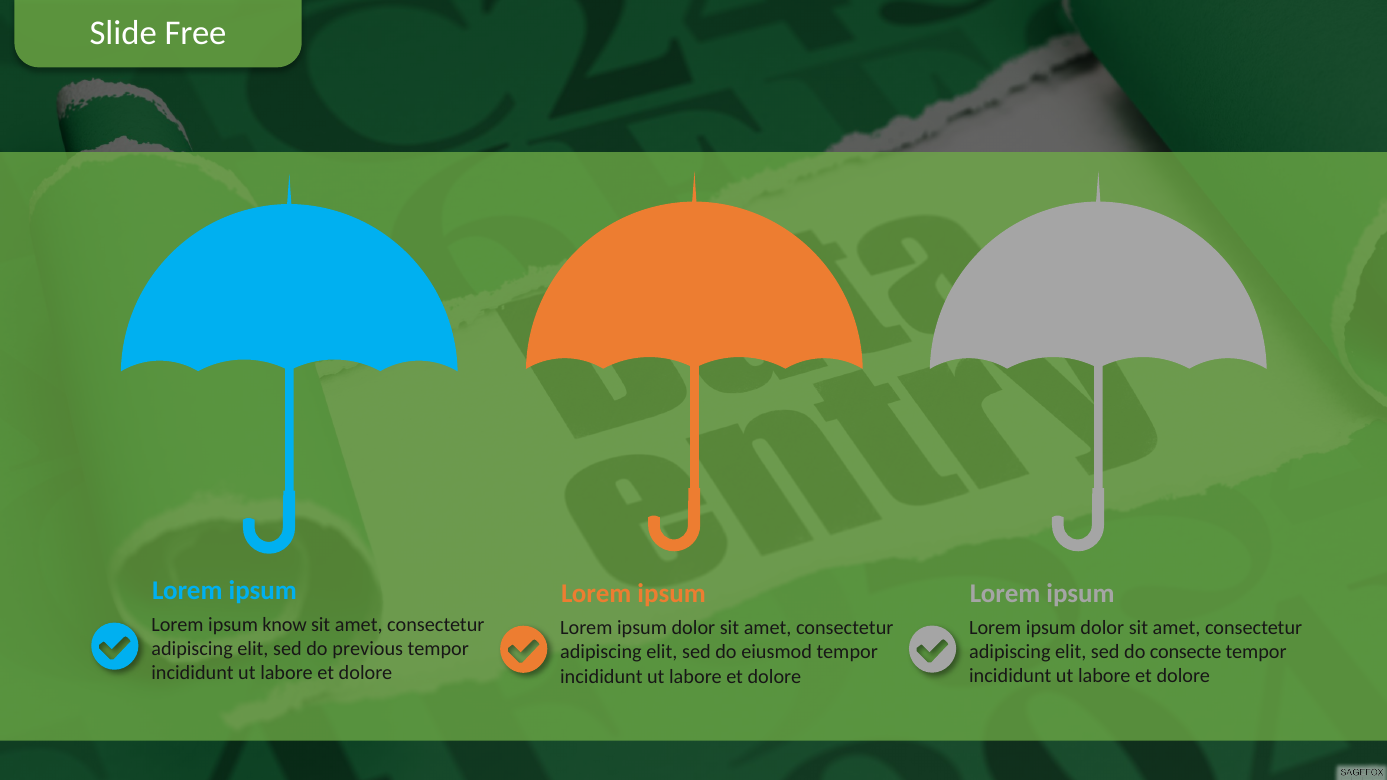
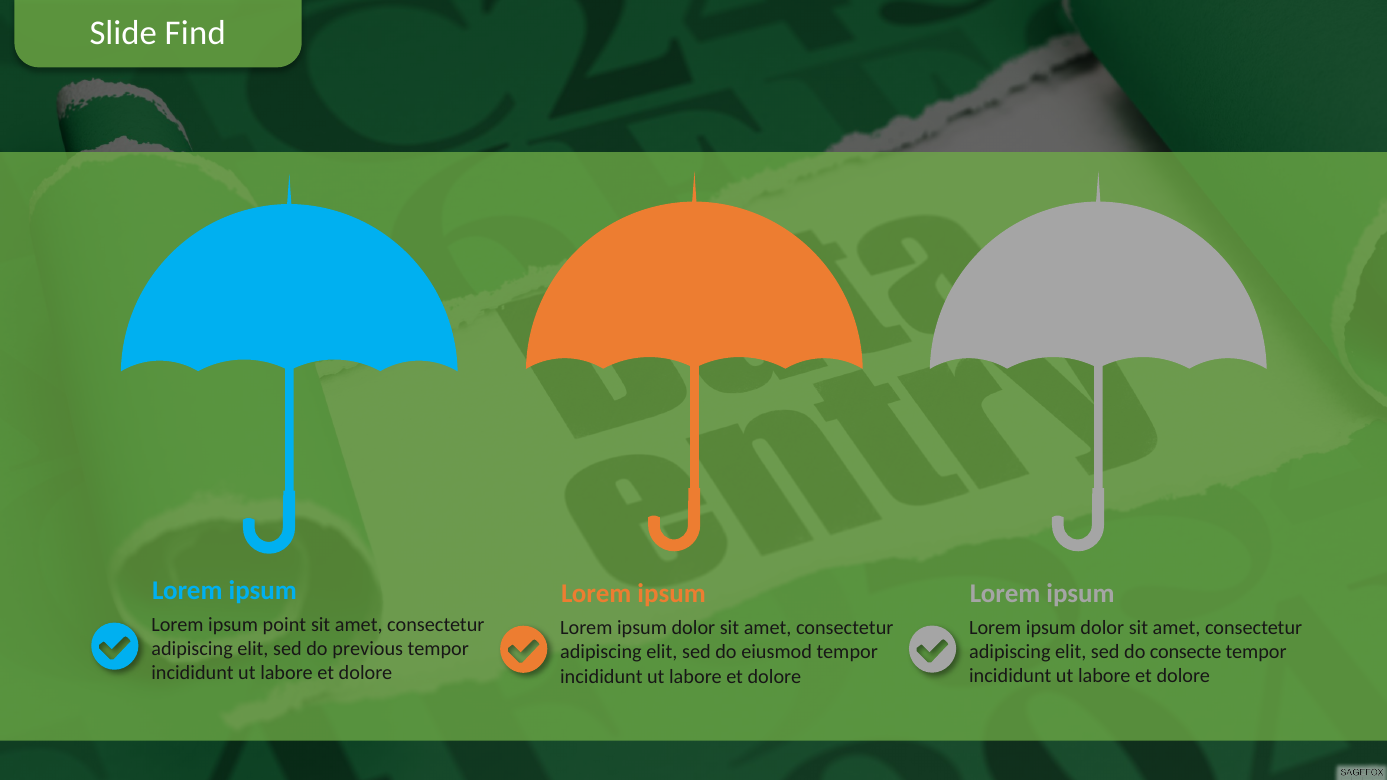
Free: Free -> Find (195, 33)
know: know -> point (284, 625)
